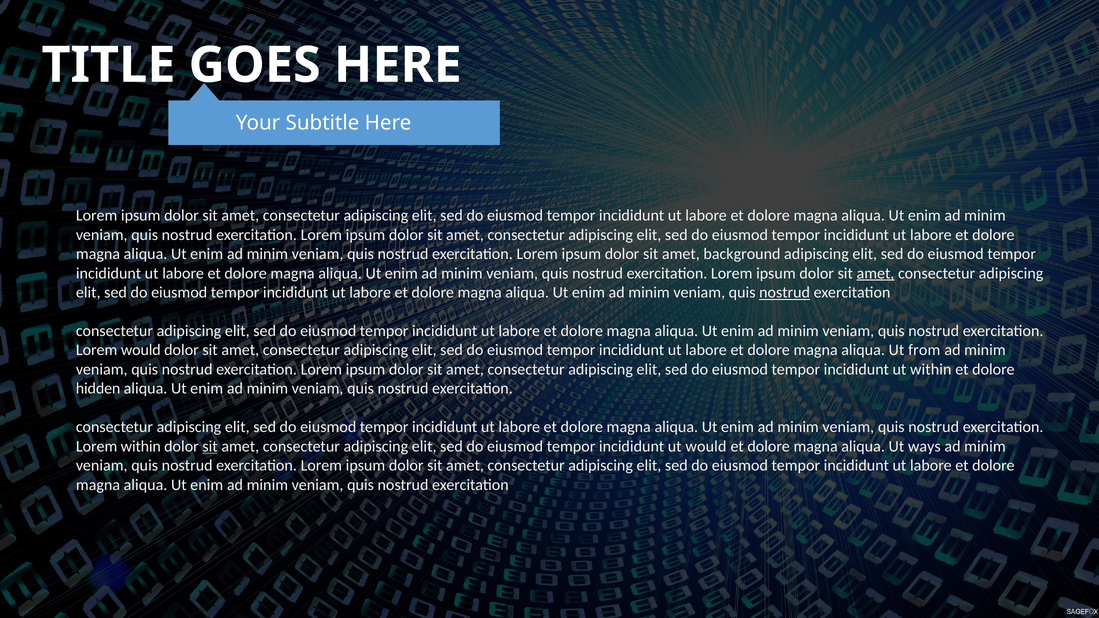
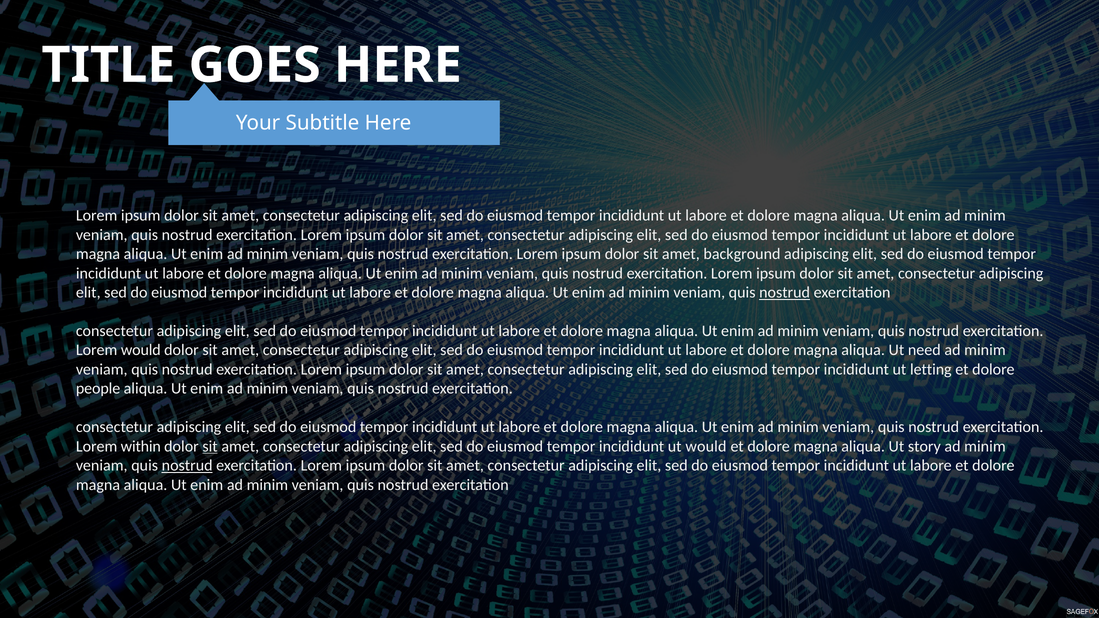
amet underline: present -> none (875, 273)
from: from -> need (924, 350)
ut within: within -> letting (931, 370)
hidden: hidden -> people (98, 389)
ways: ways -> story (924, 446)
nostrud underline: none -> present (187, 466)
